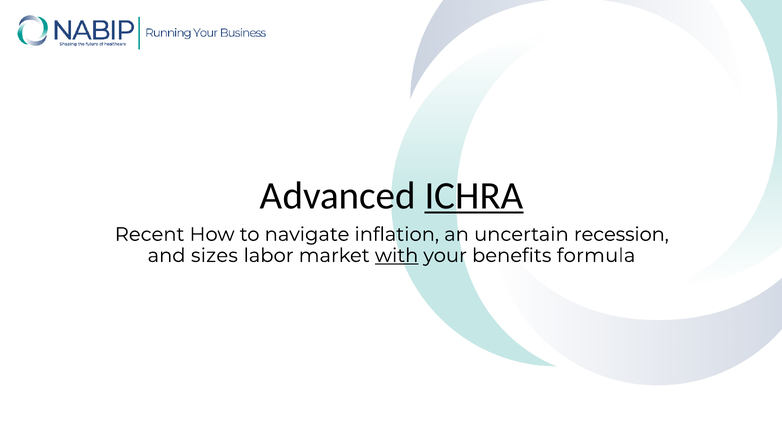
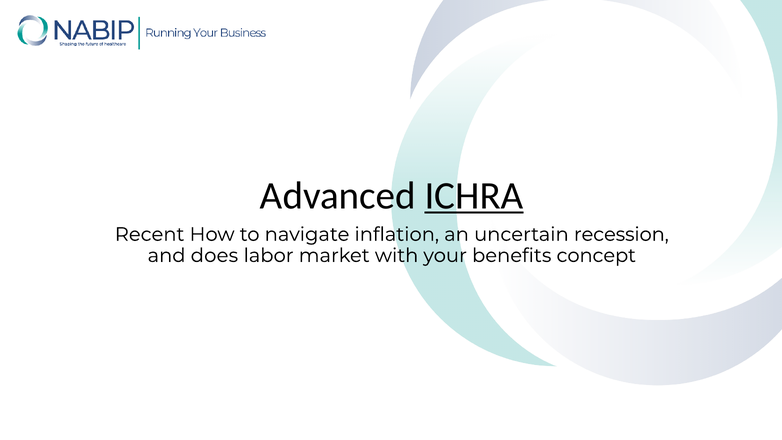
sizes: sizes -> does (214, 255)
with underline: present -> none (397, 255)
formula: formula -> concept (596, 255)
